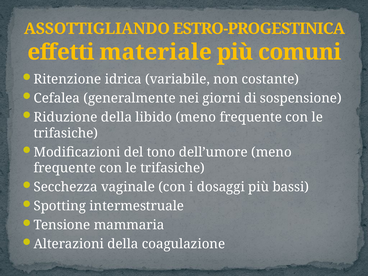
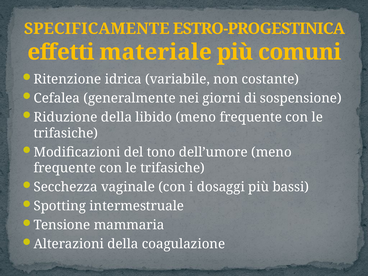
ASSOTTIGLIANDO: ASSOTTIGLIANDO -> SPECIFICAMENTE (97, 29)
